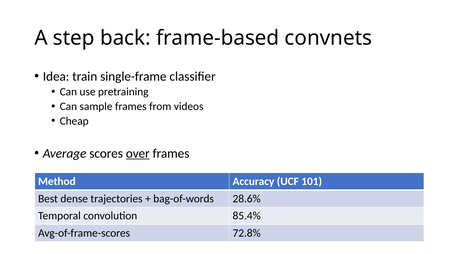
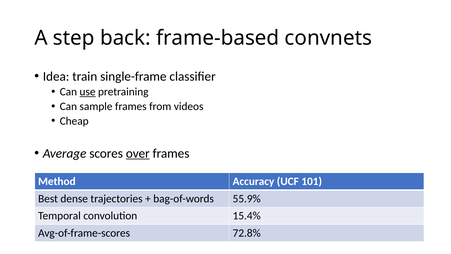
use underline: none -> present (88, 92)
28.6%: 28.6% -> 55.9% (247, 198)
85.4%: 85.4% -> 15.4% (247, 216)
